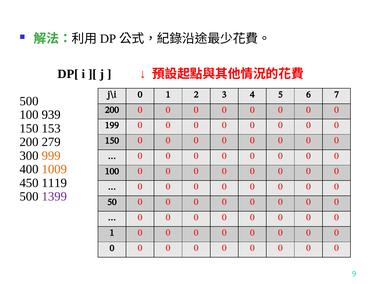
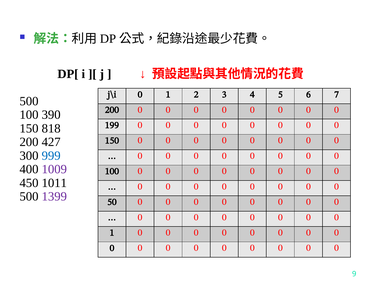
939: 939 -> 390 (51, 115)
153: 153 -> 818 (51, 128)
279: 279 -> 427 (51, 142)
999 colour: orange -> blue (51, 156)
1009 colour: orange -> purple (54, 169)
1119: 1119 -> 1011 (54, 183)
